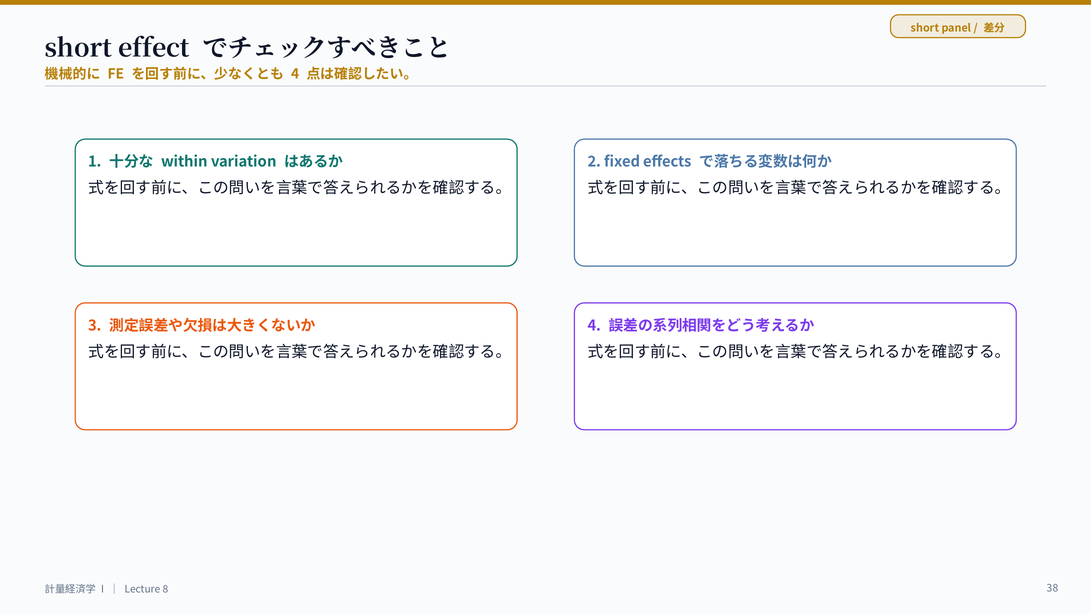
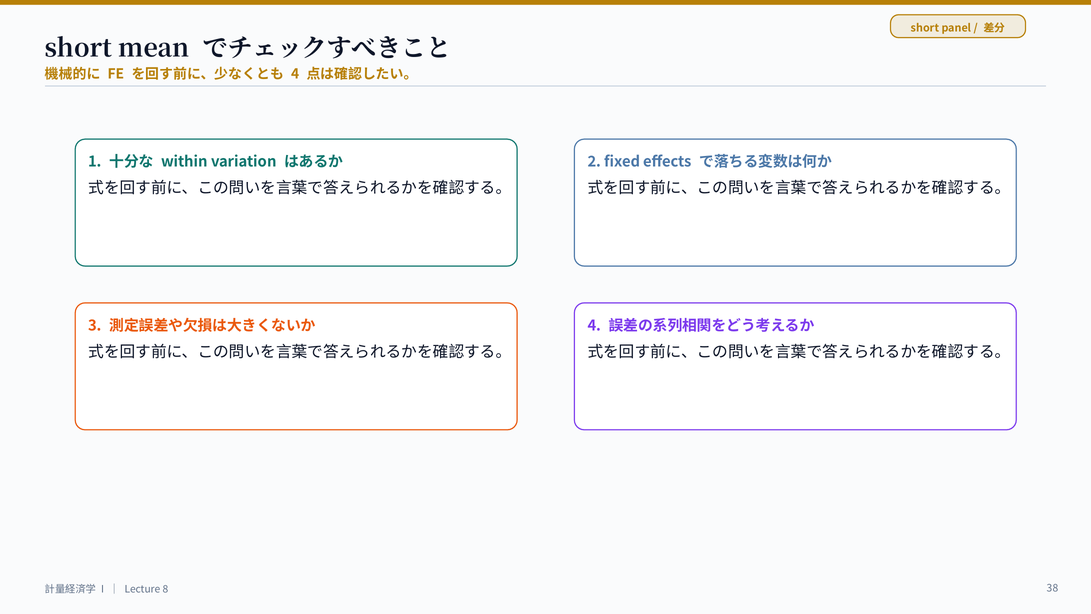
effect: effect -> mean (154, 48)
